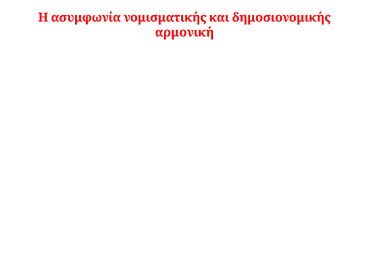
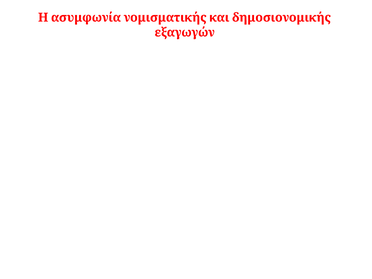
αρμονική: αρμονική -> εξαγωγών (185, 32)
